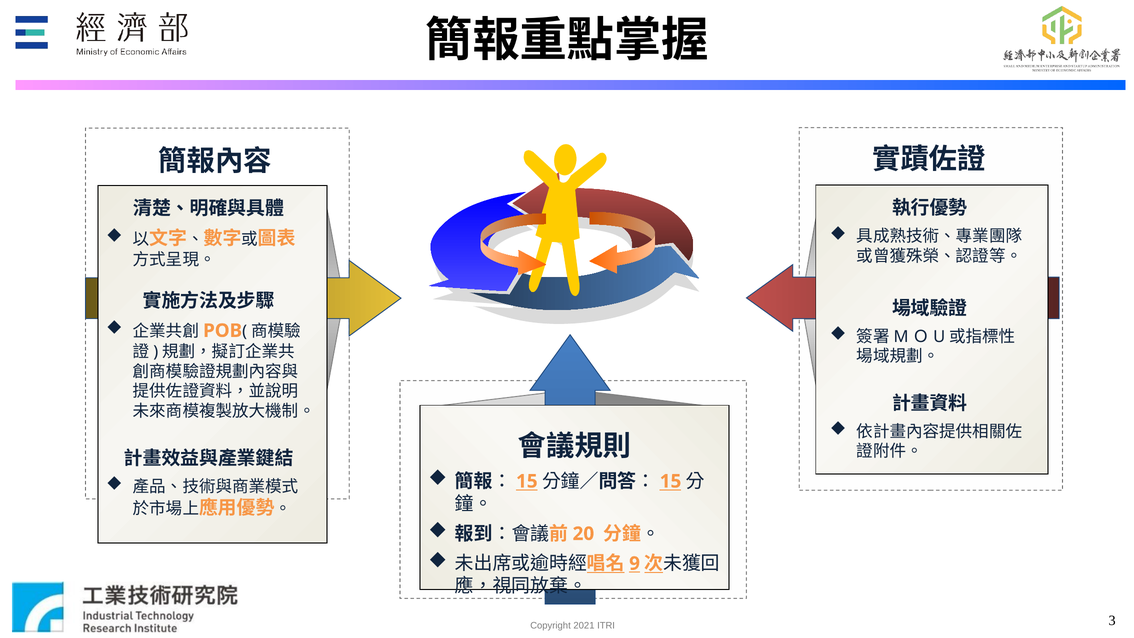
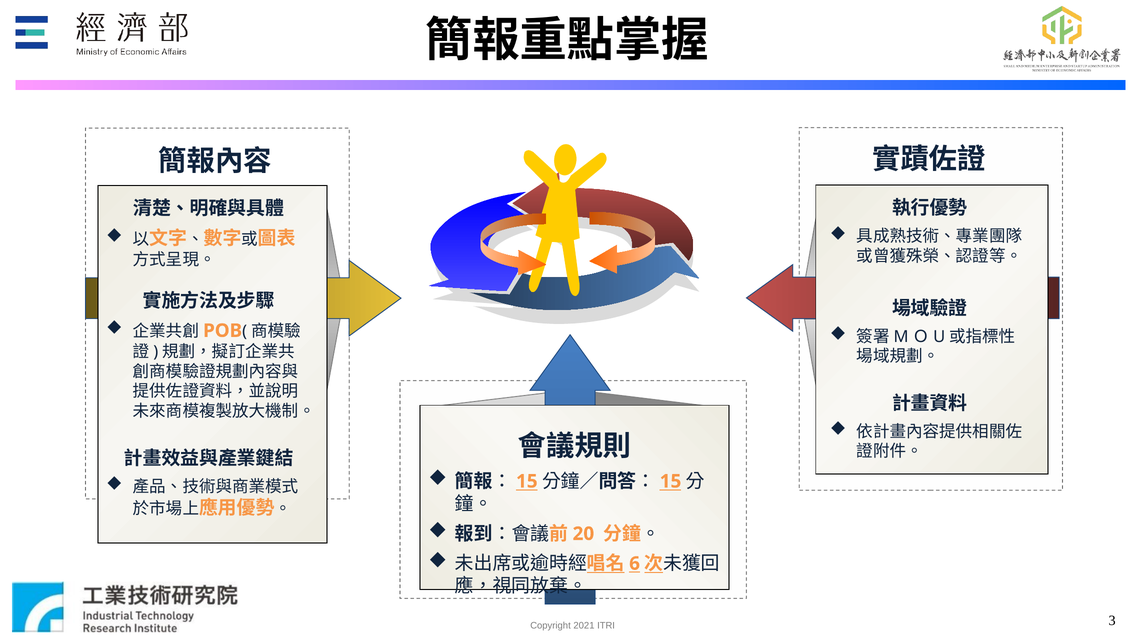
9: 9 -> 6 (635, 563)
